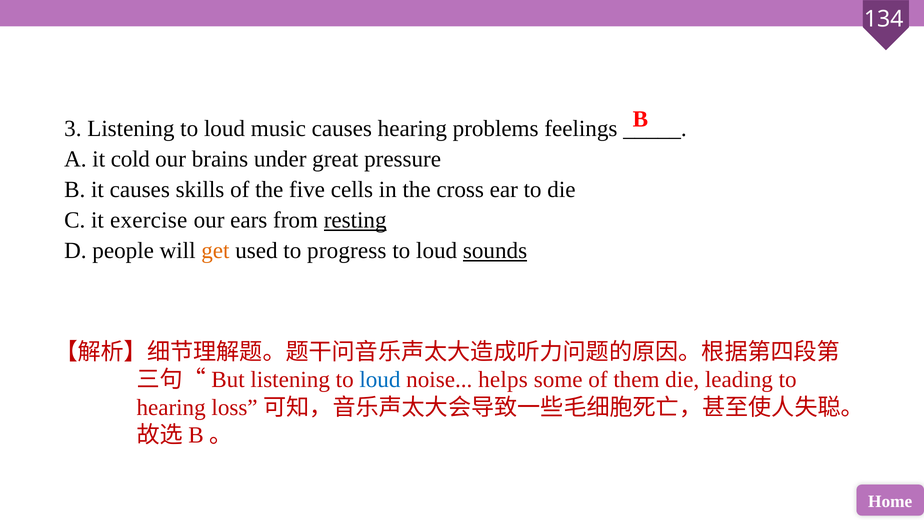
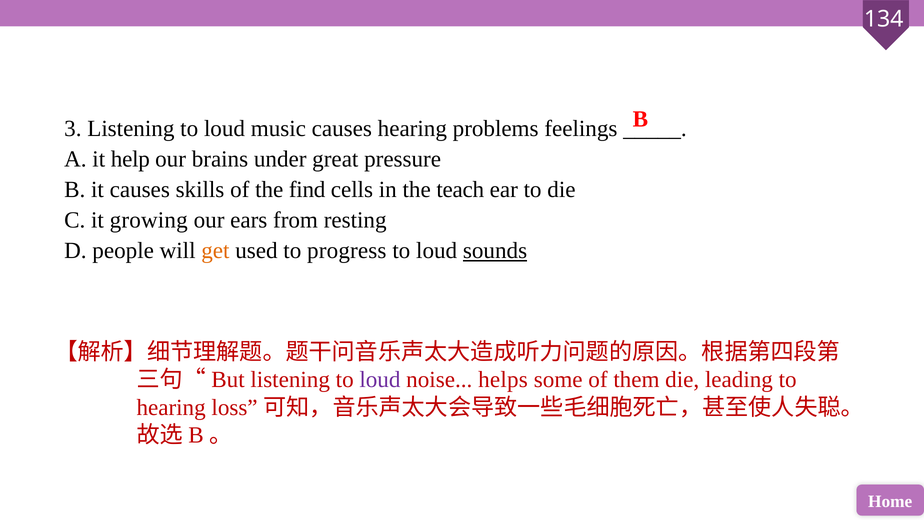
cold: cold -> help (130, 159)
five: five -> find (307, 190)
cross: cross -> teach (460, 190)
exercise: exercise -> growing (149, 220)
resting underline: present -> none (355, 220)
loud colour: blue -> purple (380, 380)
